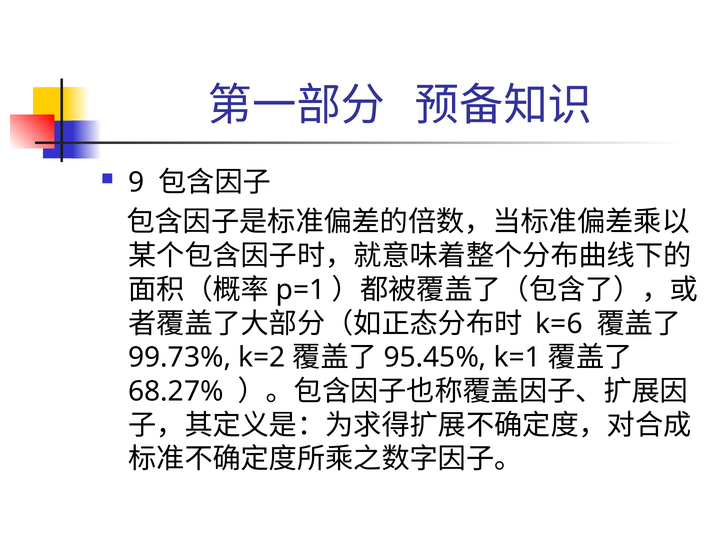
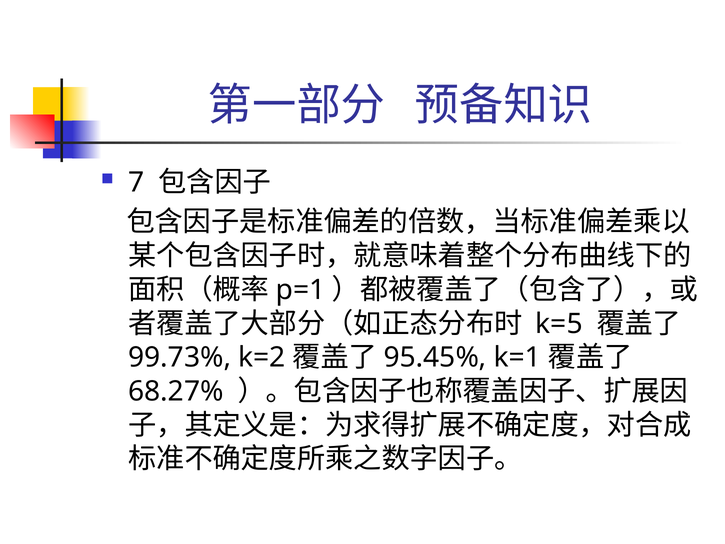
9: 9 -> 7 (136, 183)
k=6: k=6 -> k=5 (559, 324)
